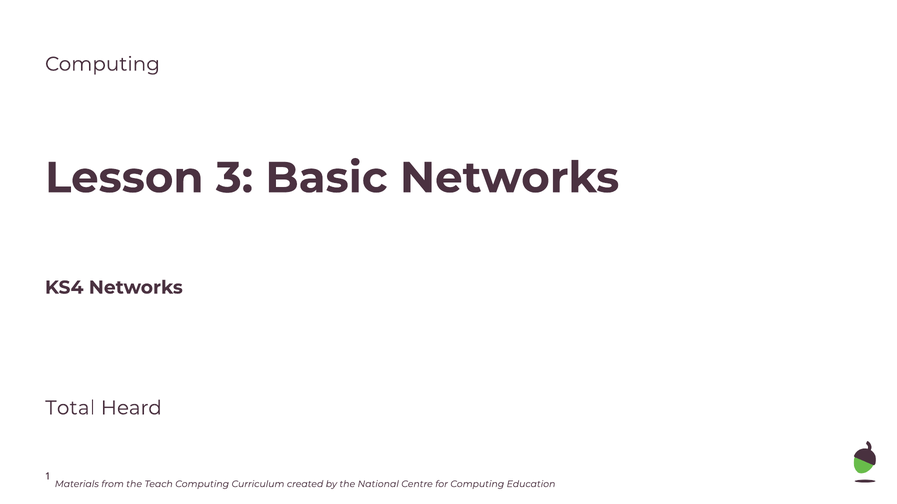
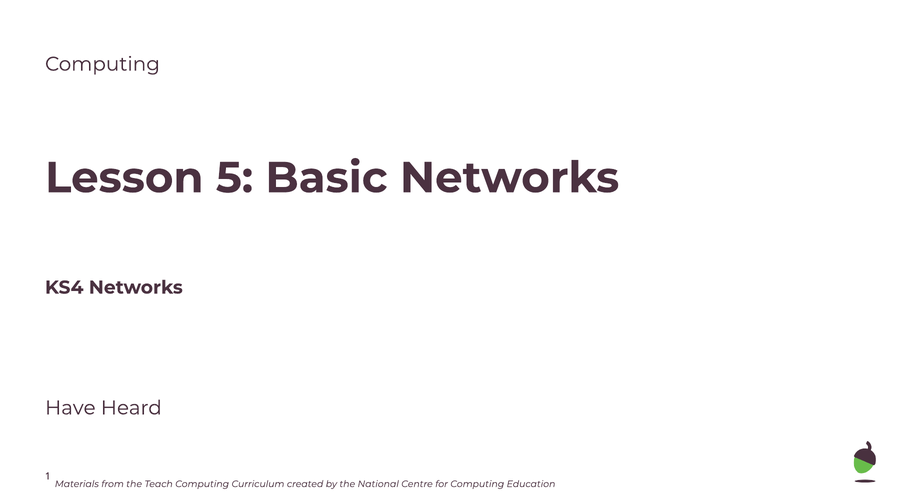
3: 3 -> 5 (235, 178)
Total: Total -> Have (70, 408)
